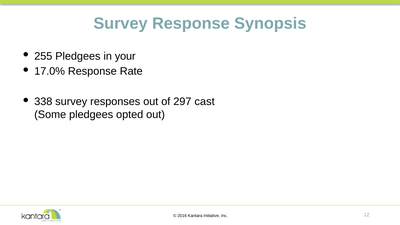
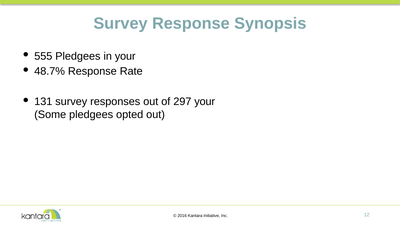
255: 255 -> 555 (43, 56)
17.0%: 17.0% -> 48.7% (50, 71)
338: 338 -> 131 (43, 102)
297 cast: cast -> your (205, 102)
